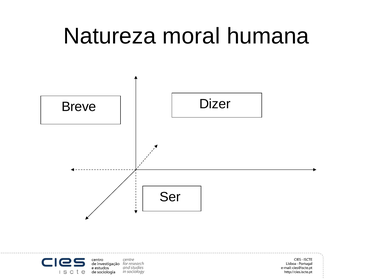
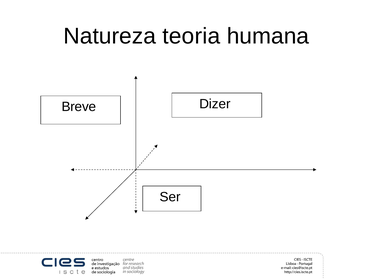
moral: moral -> teoria (191, 36)
